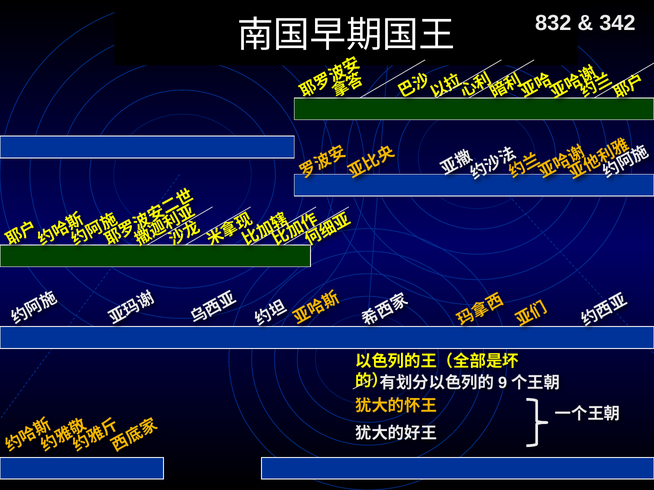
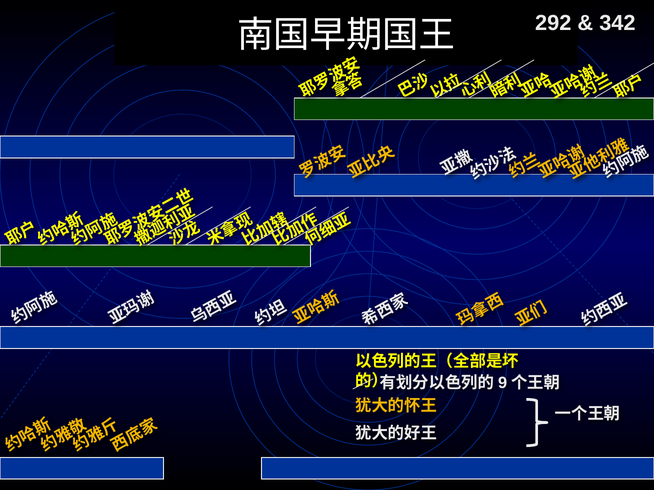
832: 832 -> 292 (553, 23)
